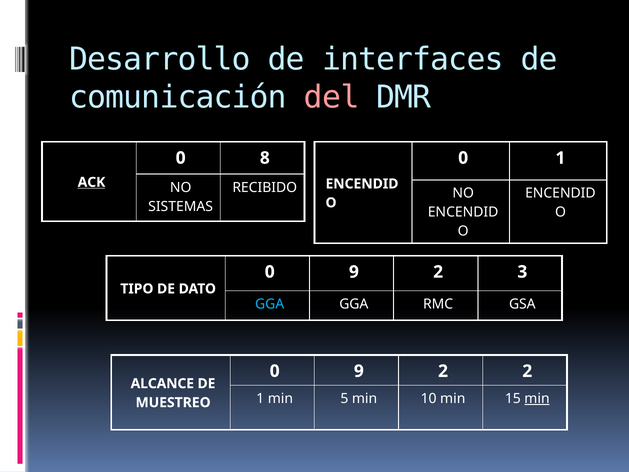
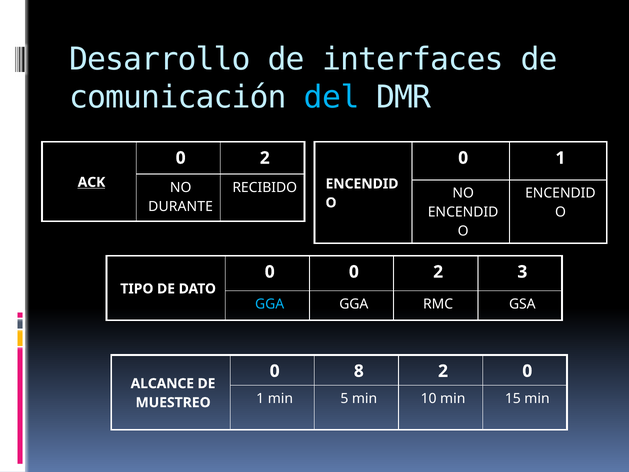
del colour: pink -> light blue (332, 97)
8: 8 -> 2 (265, 158)
SISTEMAS: SISTEMAS -> DURANTE (181, 206)
9: 9 -> 0 (354, 272)
9: 9 -> 8 (359, 371)
2 2: 2 -> 0 (527, 371)
min underline: present -> none (537, 398)
